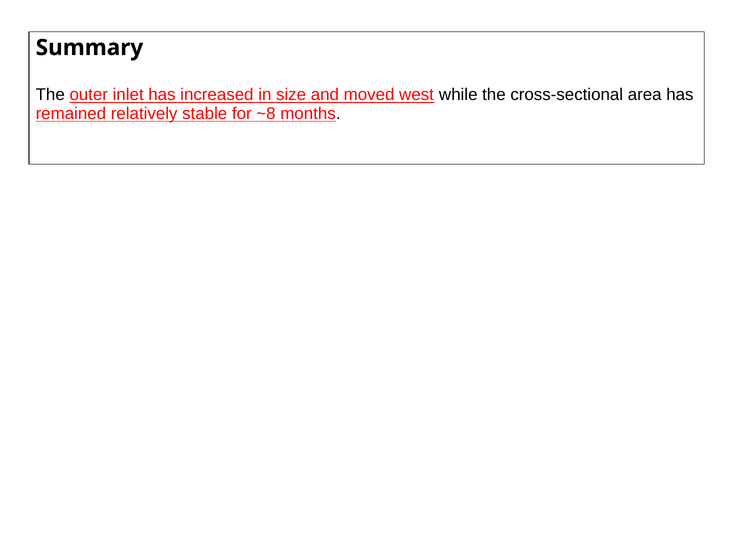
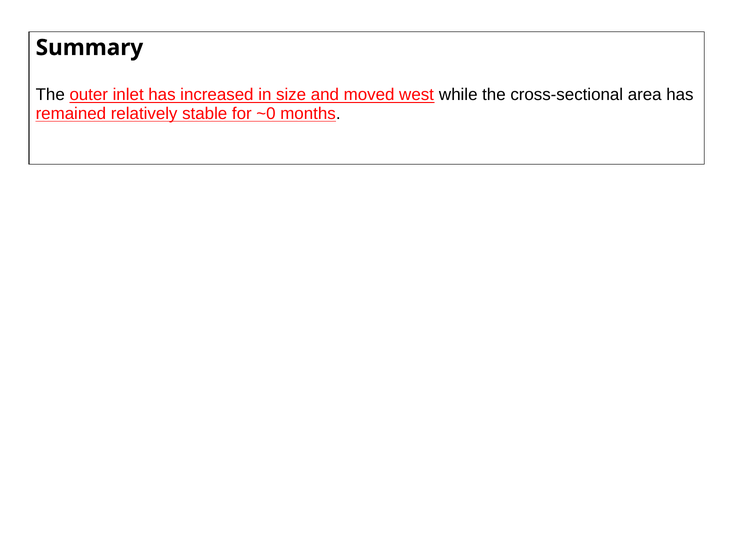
~8: ~8 -> ~0 (266, 114)
